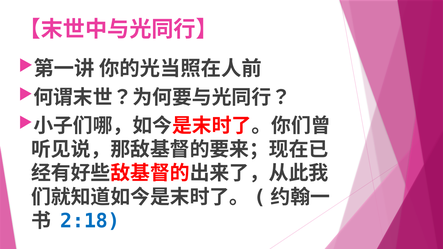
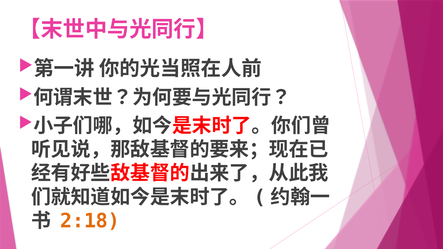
2:18 colour: blue -> orange (90, 221)
